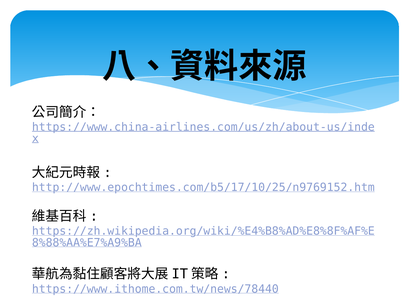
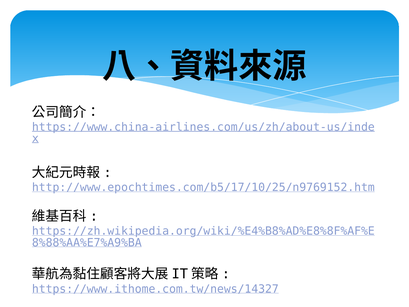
https://www.ithome.com.tw/news/78440: https://www.ithome.com.tw/news/78440 -> https://www.ithome.com.tw/news/14327 (155, 289)
